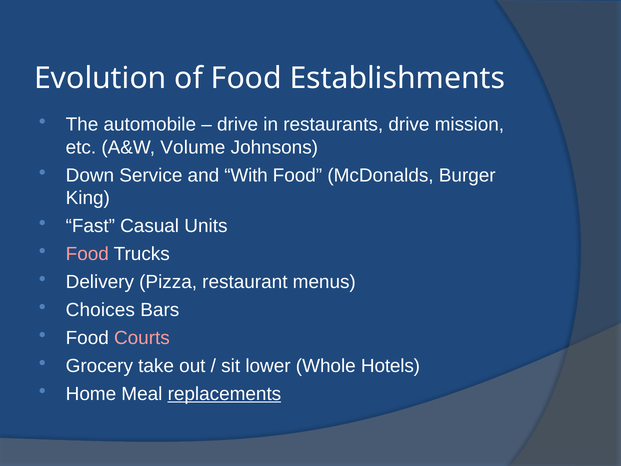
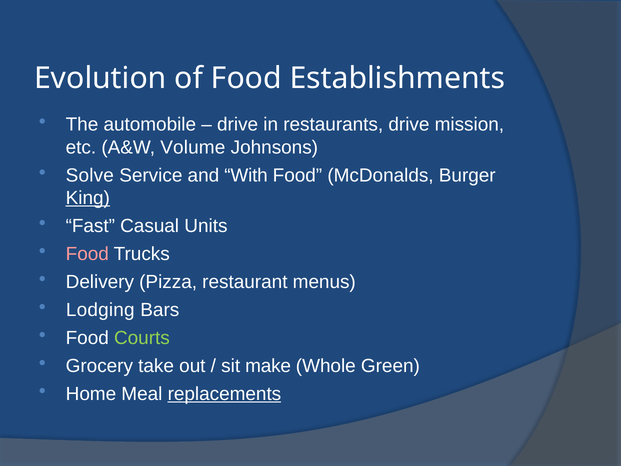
Down: Down -> Solve (90, 175)
King underline: none -> present (88, 198)
Choices: Choices -> Lodging (100, 310)
Courts colour: pink -> light green (142, 338)
lower: lower -> make (268, 366)
Hotels: Hotels -> Green (390, 366)
